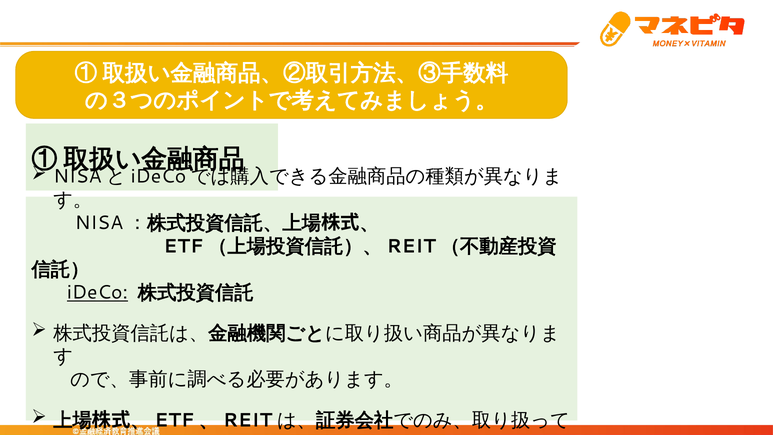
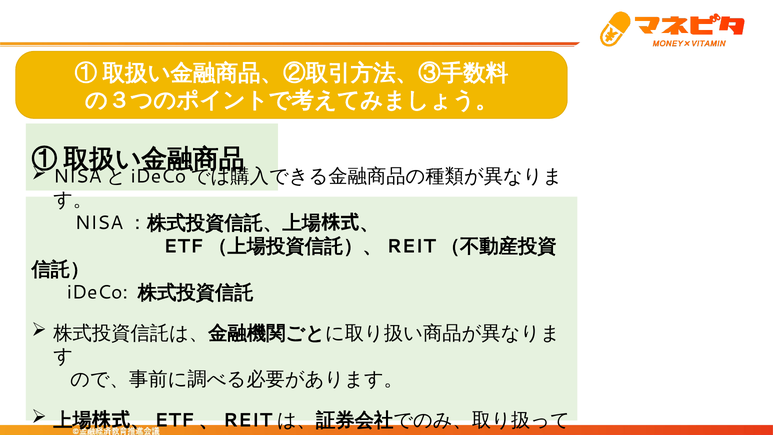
iDeCo underline: present -> none (97, 292)
